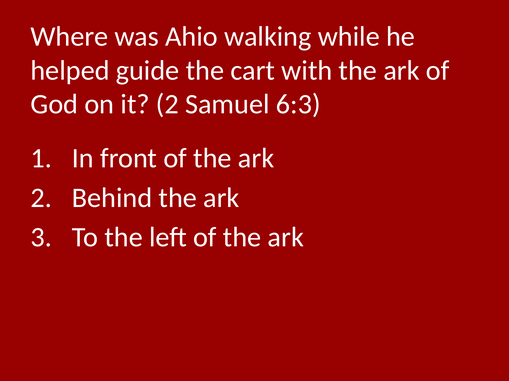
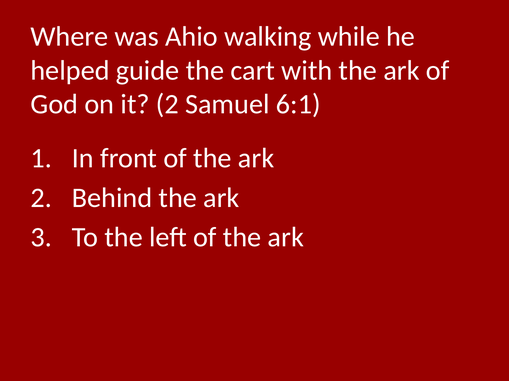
6:3: 6:3 -> 6:1 (298, 104)
